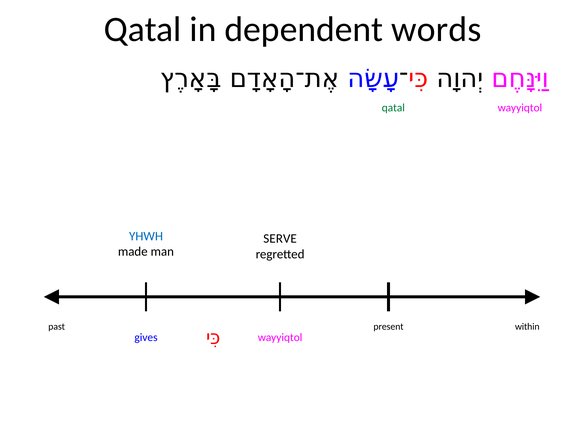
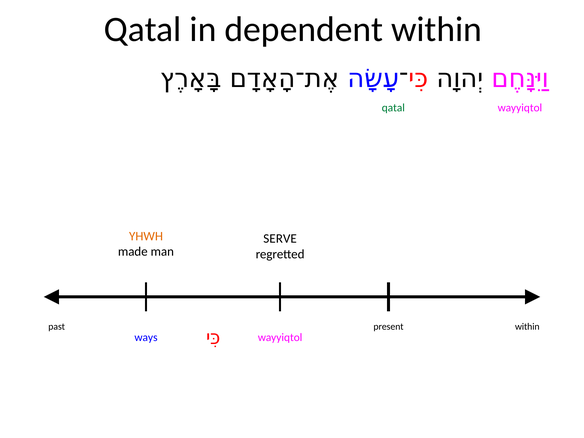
dependent words: words -> within (437, 29)
YHWH colour: blue -> orange (146, 236)
gives: gives -> ways (146, 337)
